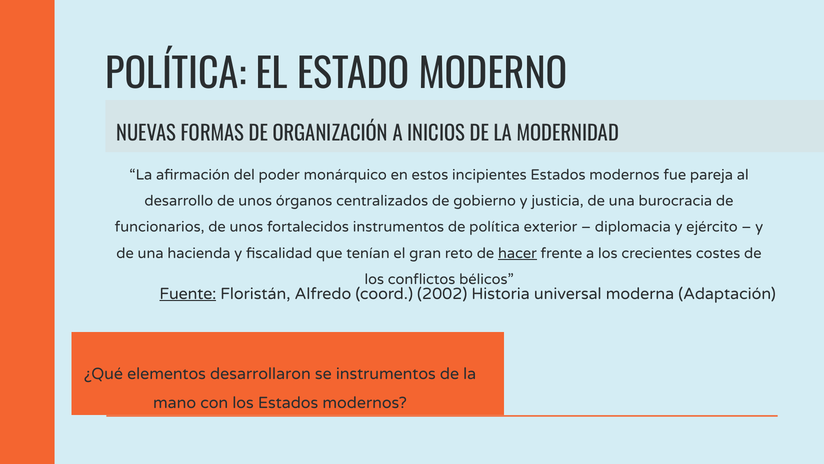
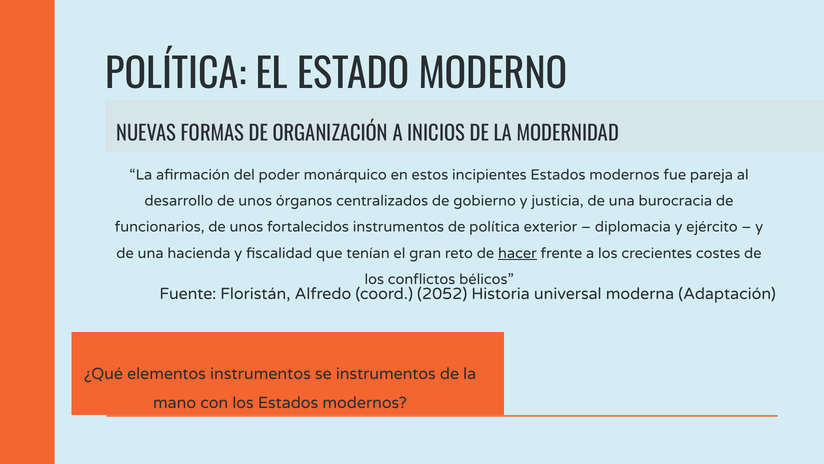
Fuente underline: present -> none (188, 293)
2002: 2002 -> 2052 (442, 293)
elementos desarrollaron: desarrollaron -> instrumentos (260, 374)
